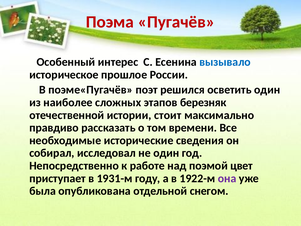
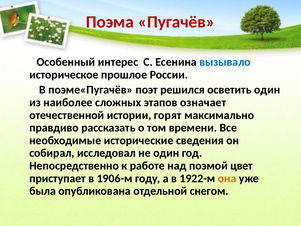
березняк: березняк -> означает (203, 102)
стоит: стоит -> горят (168, 115)
1931-м: 1931-м -> 1906-м (115, 178)
она colour: purple -> orange (227, 178)
